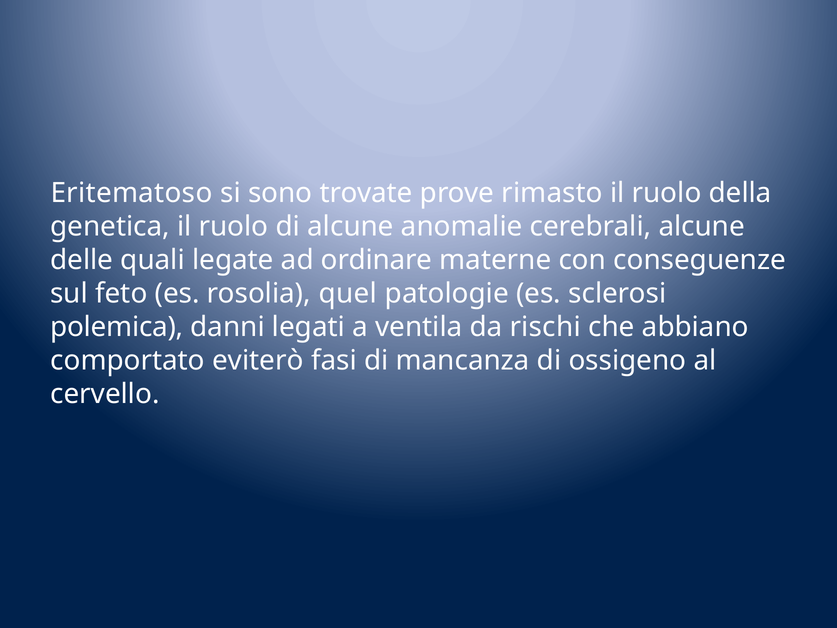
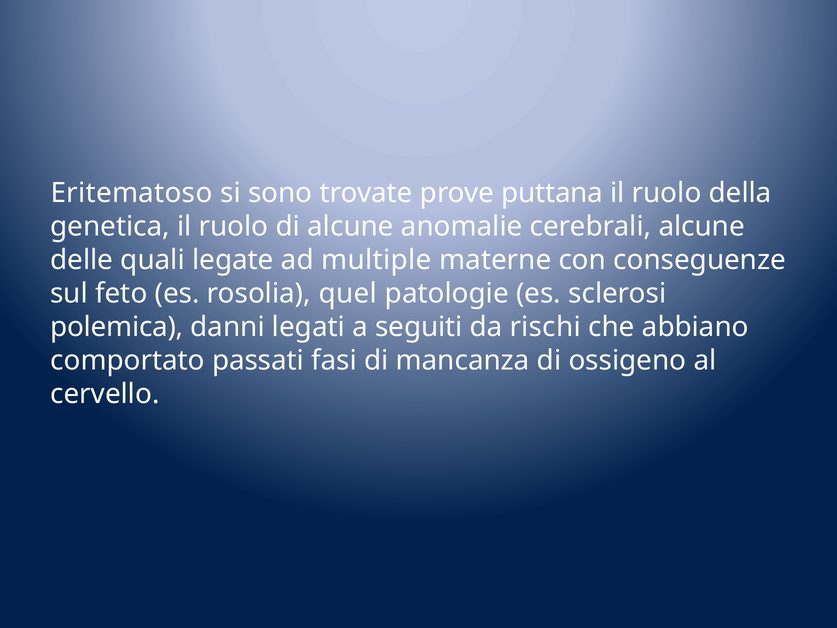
rimasto: rimasto -> puttana (552, 193)
ordinare: ordinare -> multiple (376, 260)
ventila: ventila -> seguiti (419, 327)
eviterò: eviterò -> passati (258, 360)
